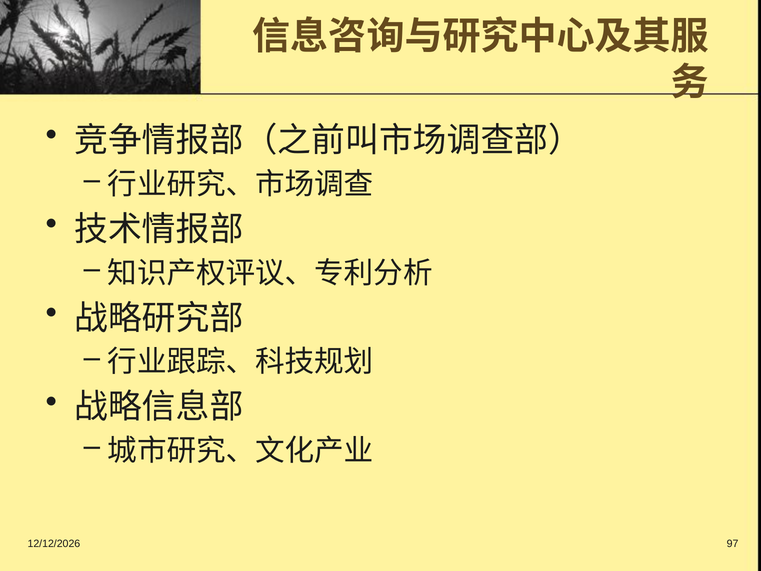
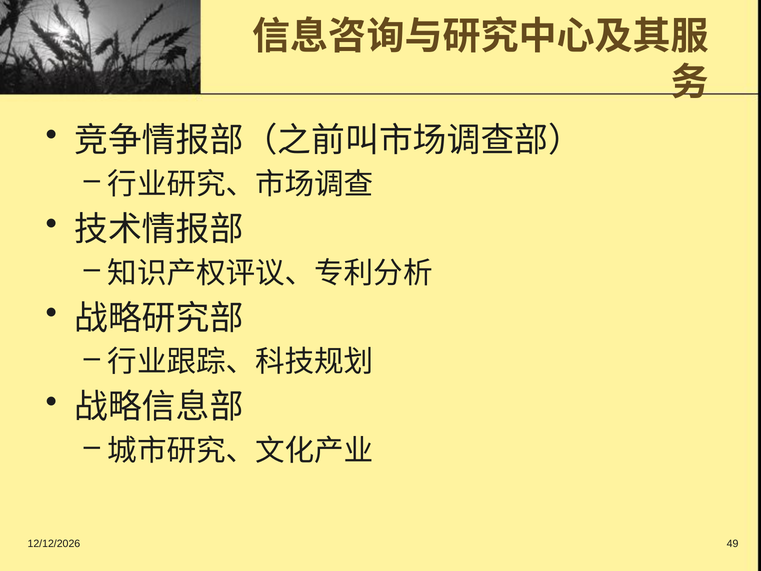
97: 97 -> 49 (733, 544)
